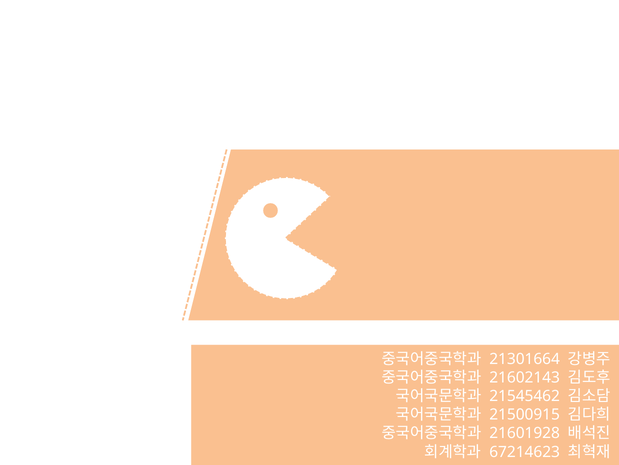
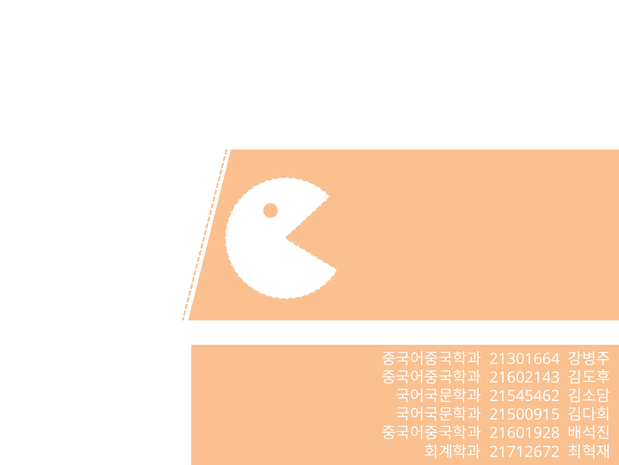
67214623: 67214623 -> 21712672 (525, 451)
